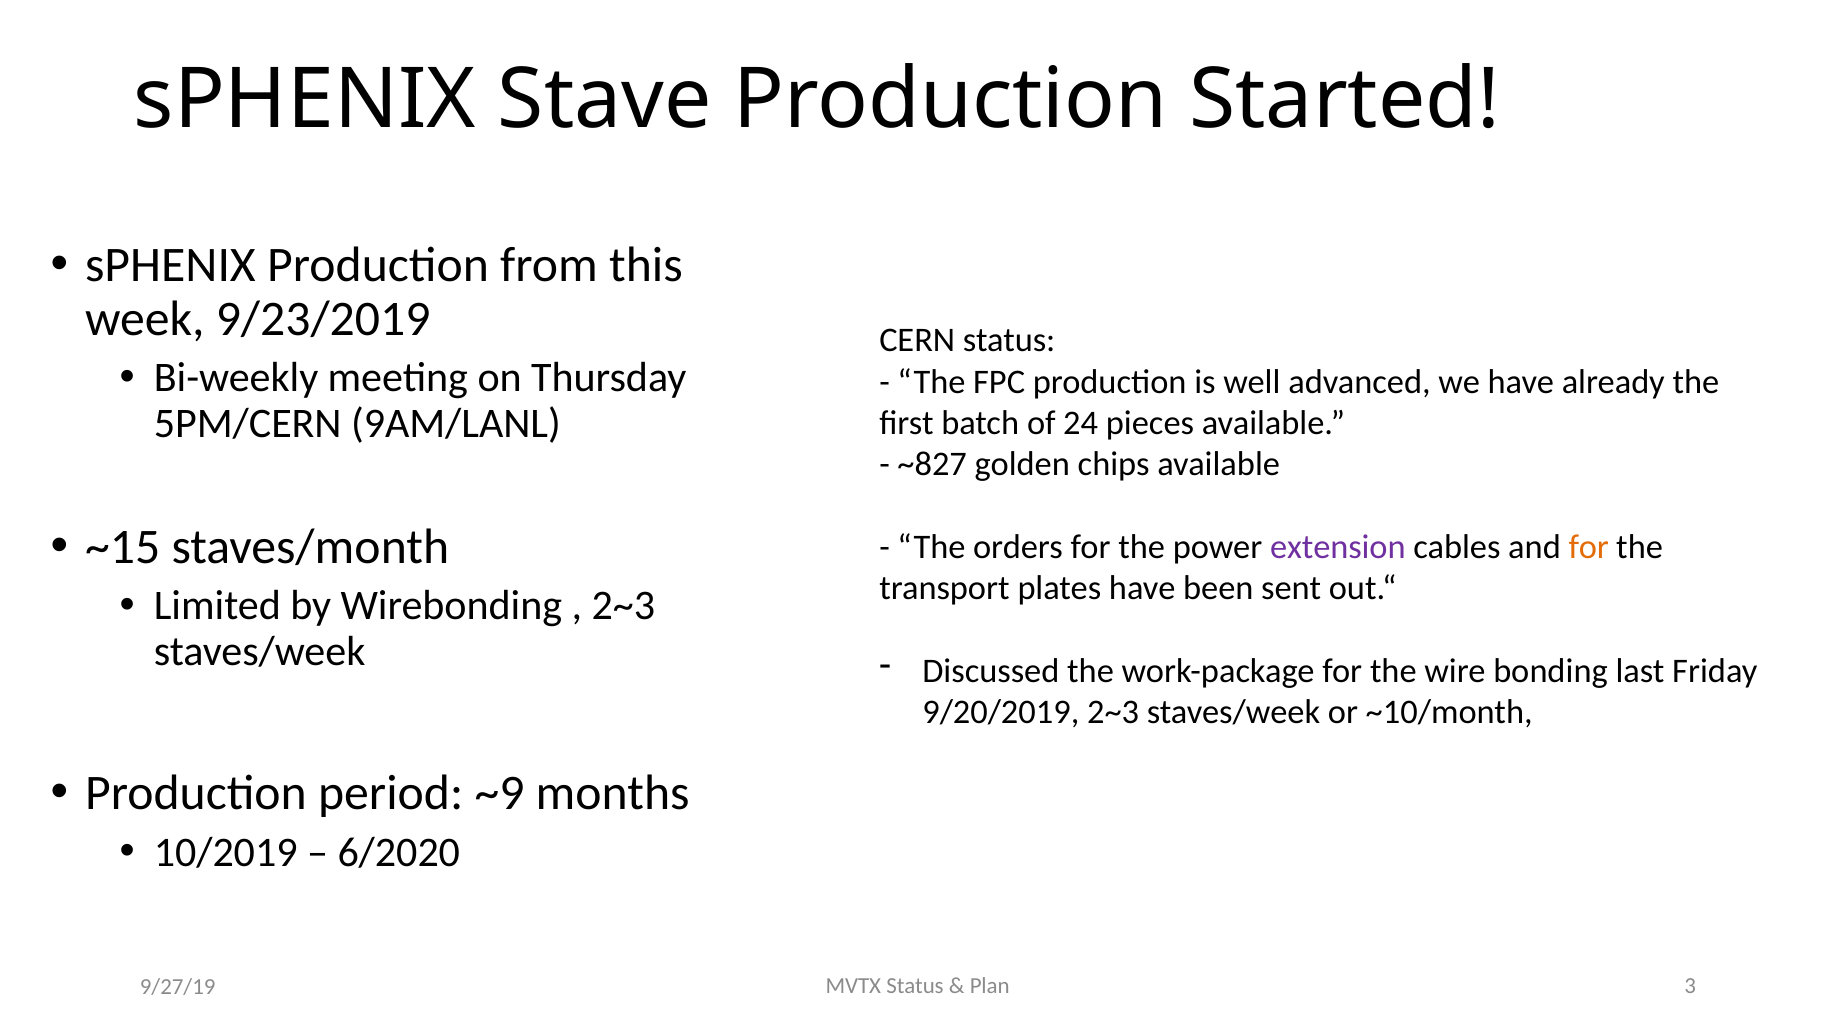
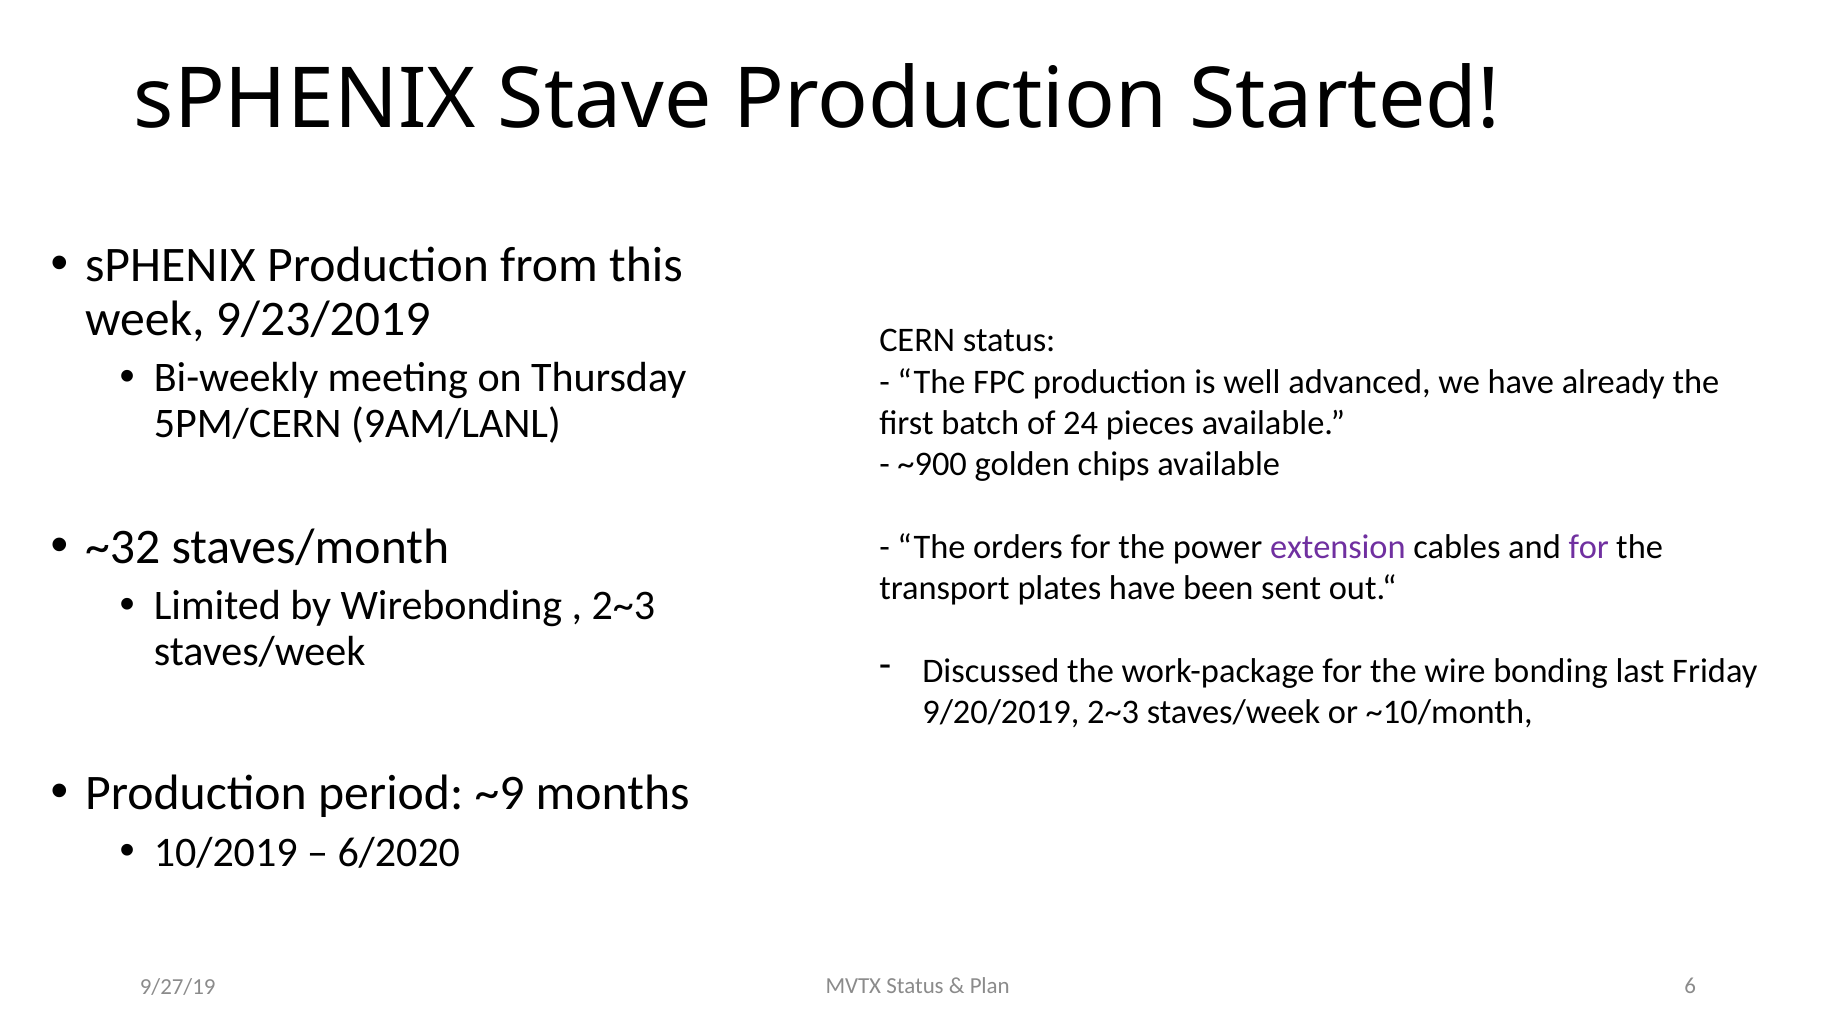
~827: ~827 -> ~900 (932, 464)
~15: ~15 -> ~32 (123, 547)
for colour: orange -> purple (1589, 547)
3: 3 -> 6 (1690, 986)
